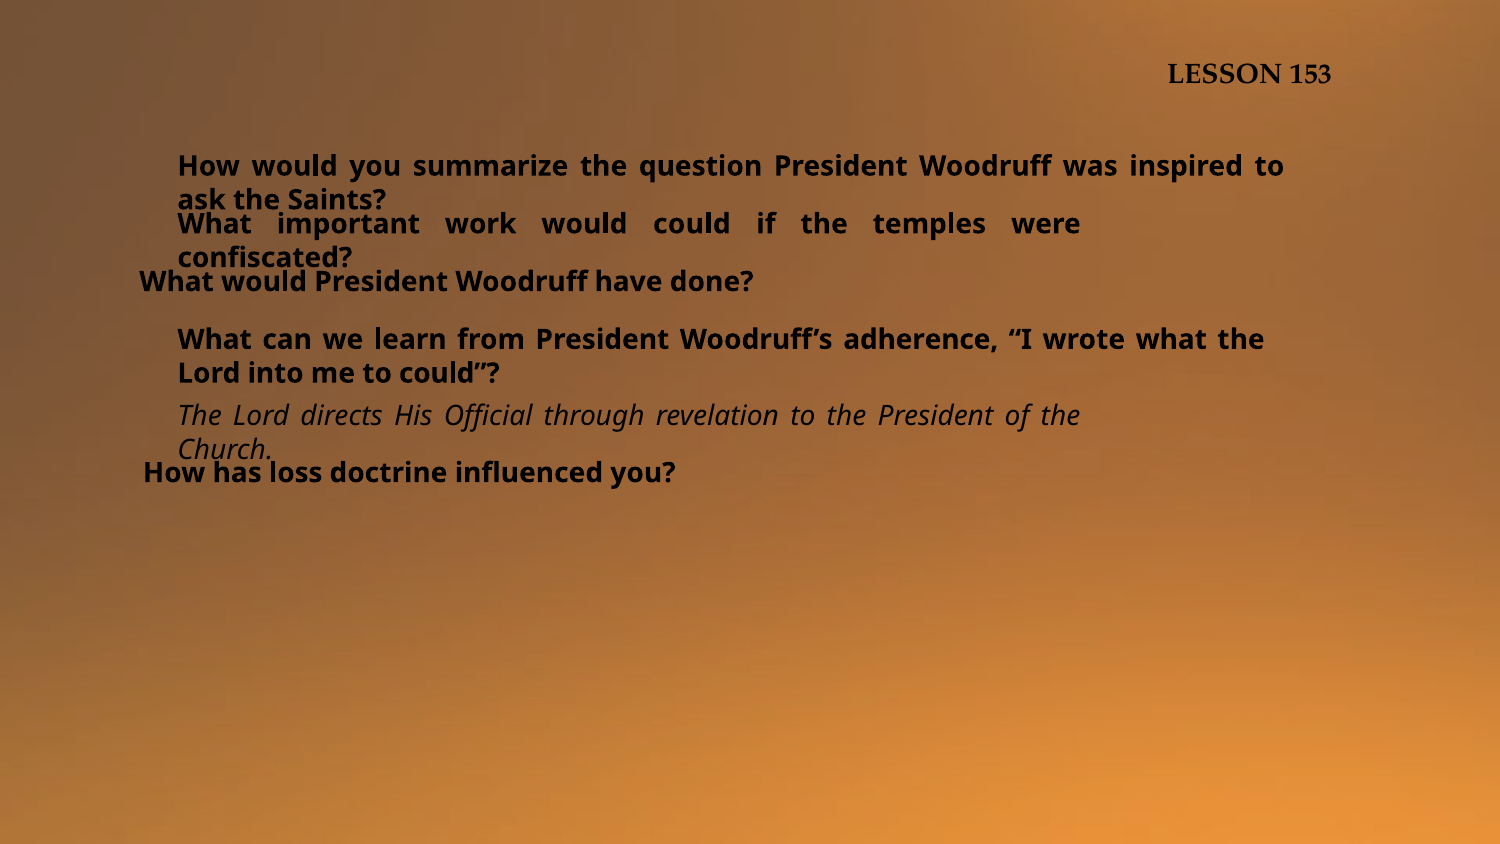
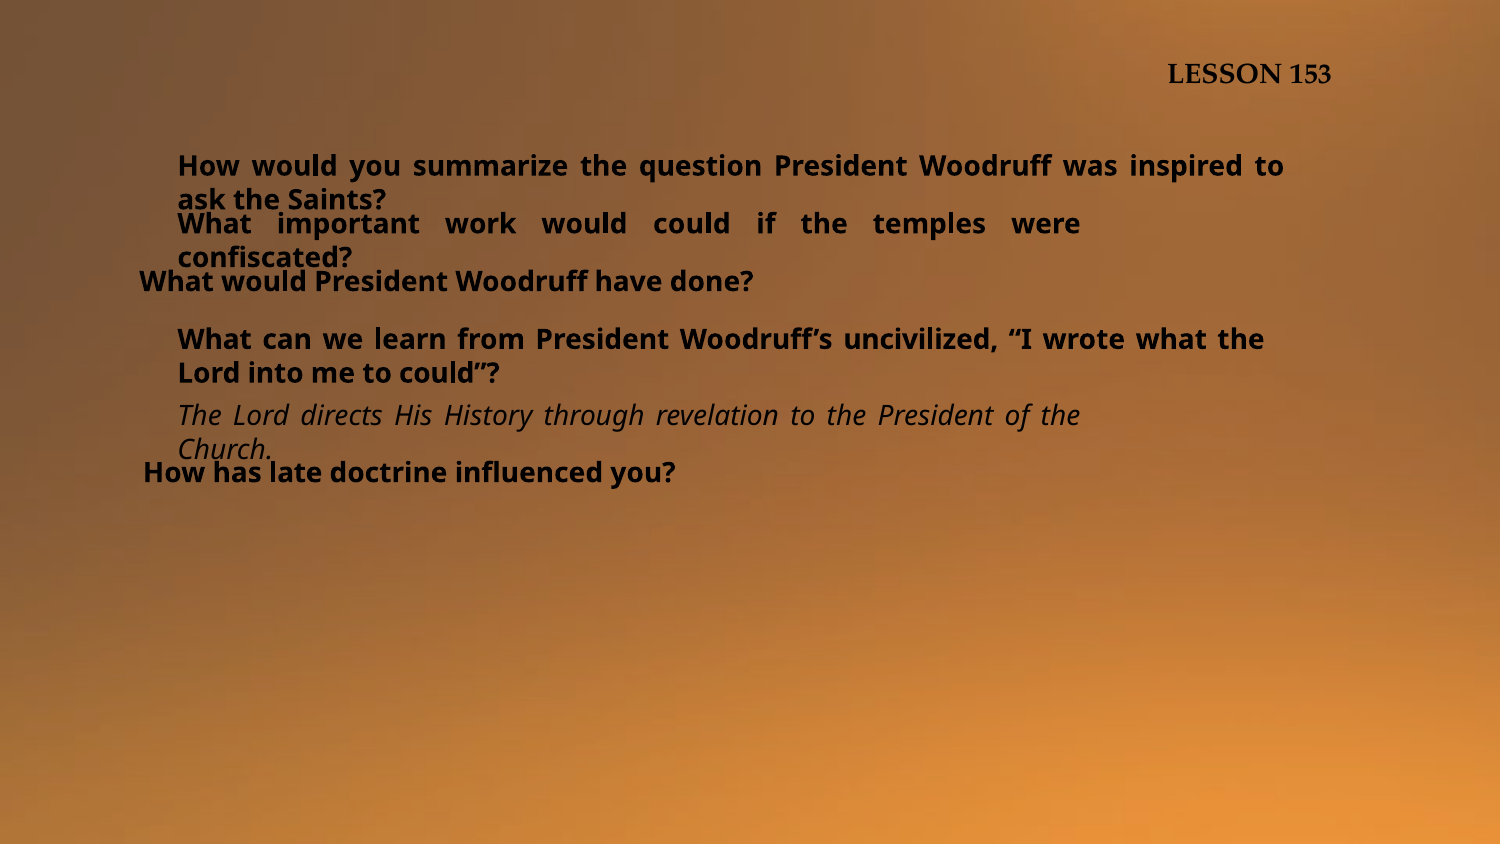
adherence: adherence -> uncivilized (921, 339)
Official: Official -> History (488, 416)
loss: loss -> late (296, 473)
